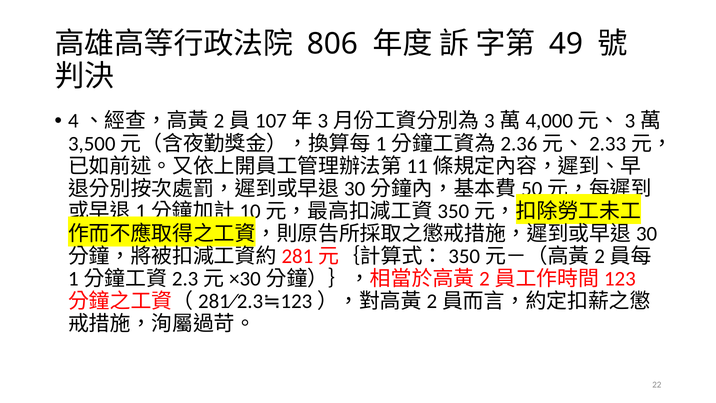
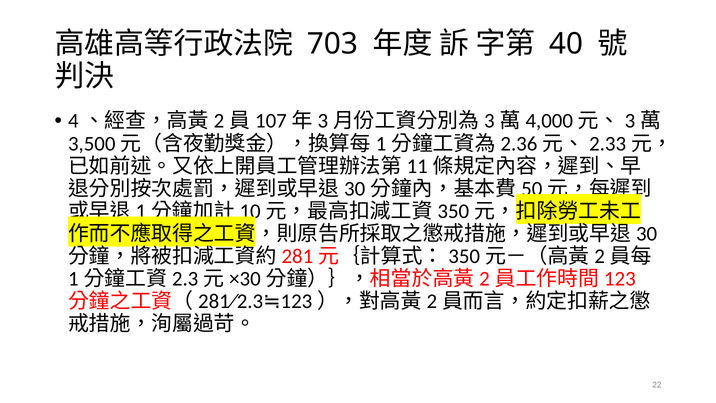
806: 806 -> 703 (332, 44)
49: 49 -> 40 (566, 44)
